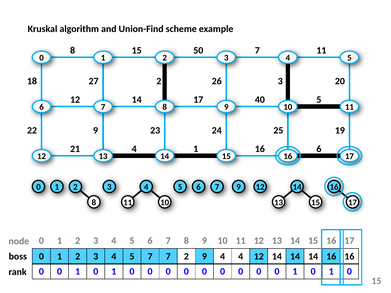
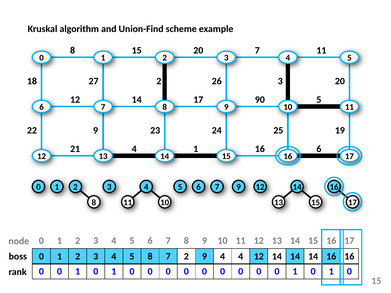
15 50: 50 -> 20 (198, 50)
40: 40 -> 90 (260, 100)
5 7: 7 -> 8 (150, 257)
